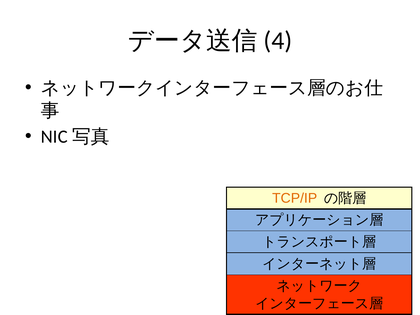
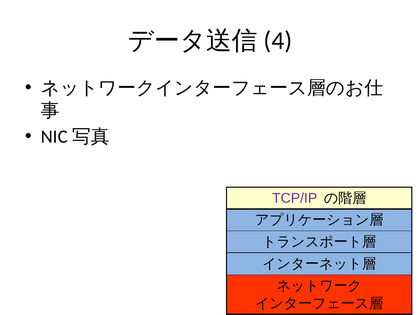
TCP/IP colour: orange -> purple (295, 198)
